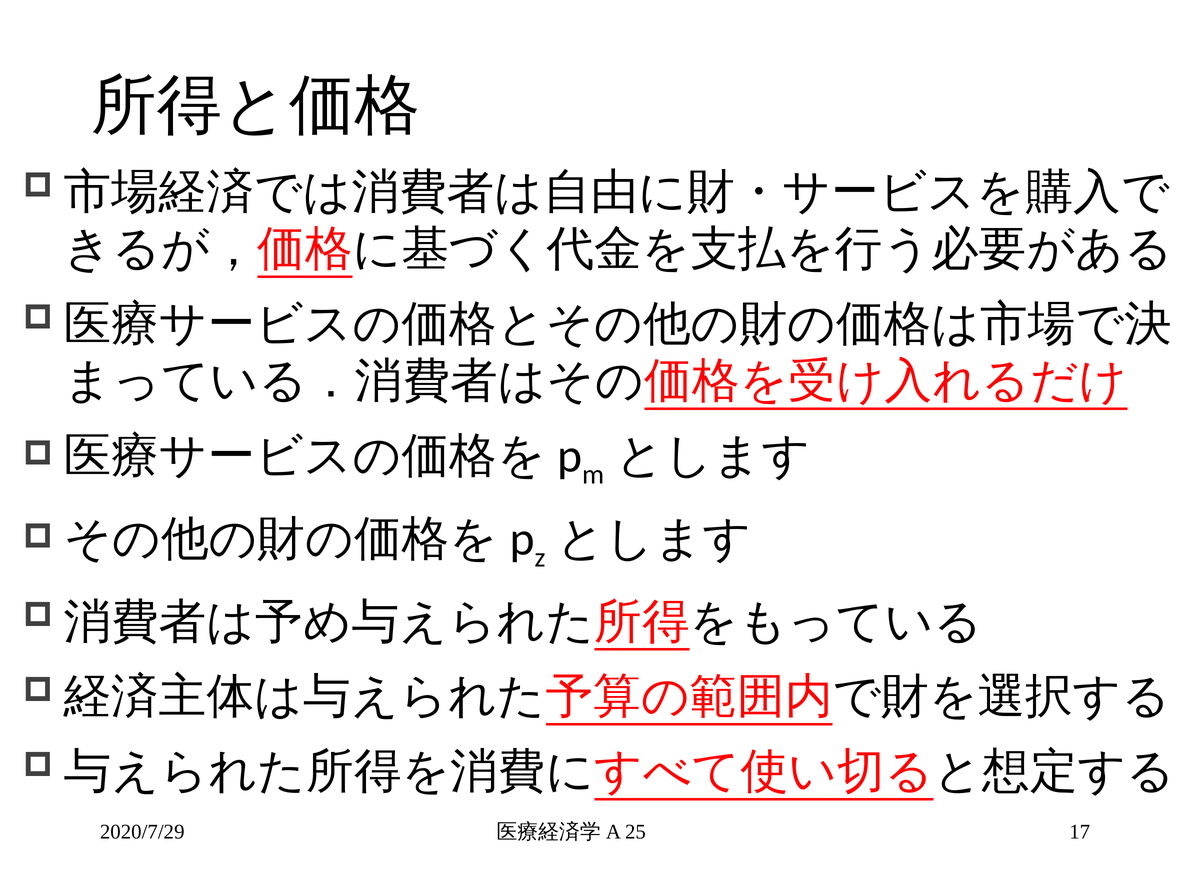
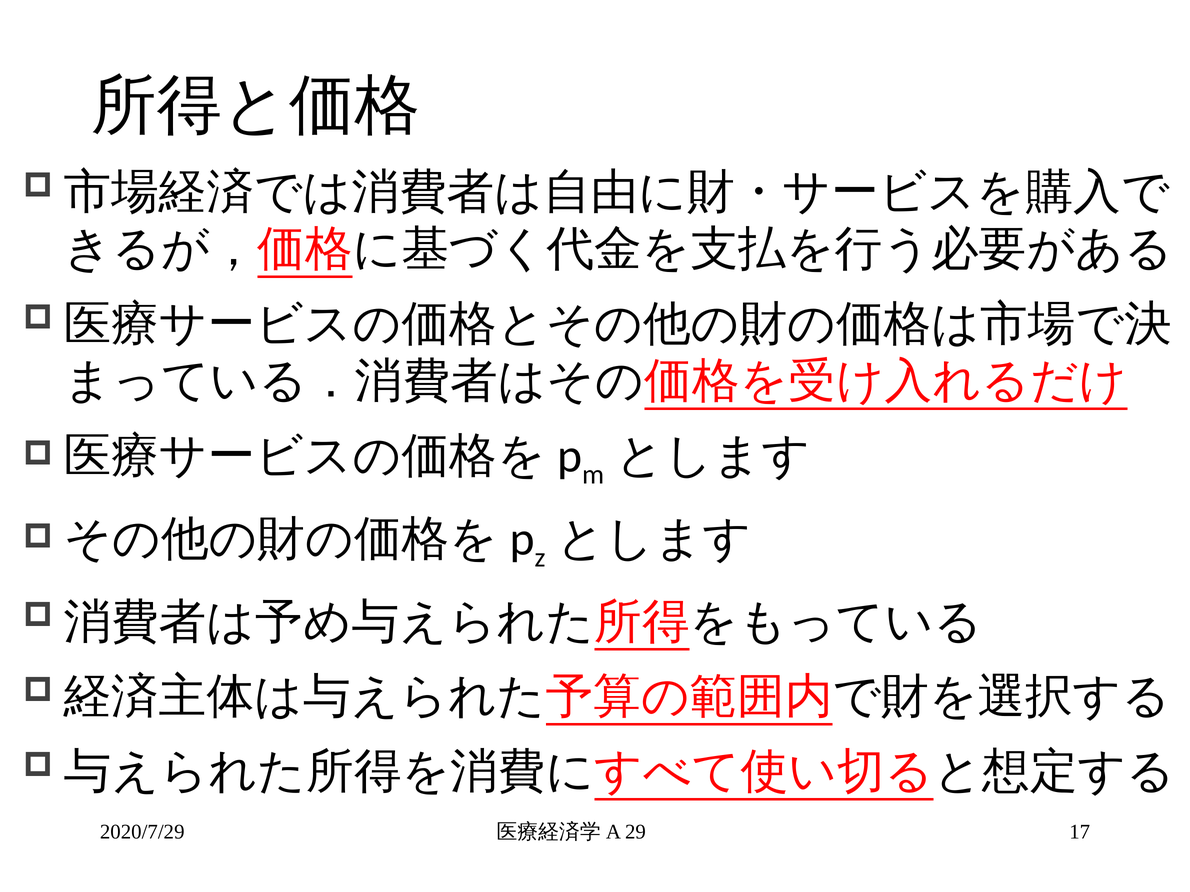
25: 25 -> 29 (635, 832)
